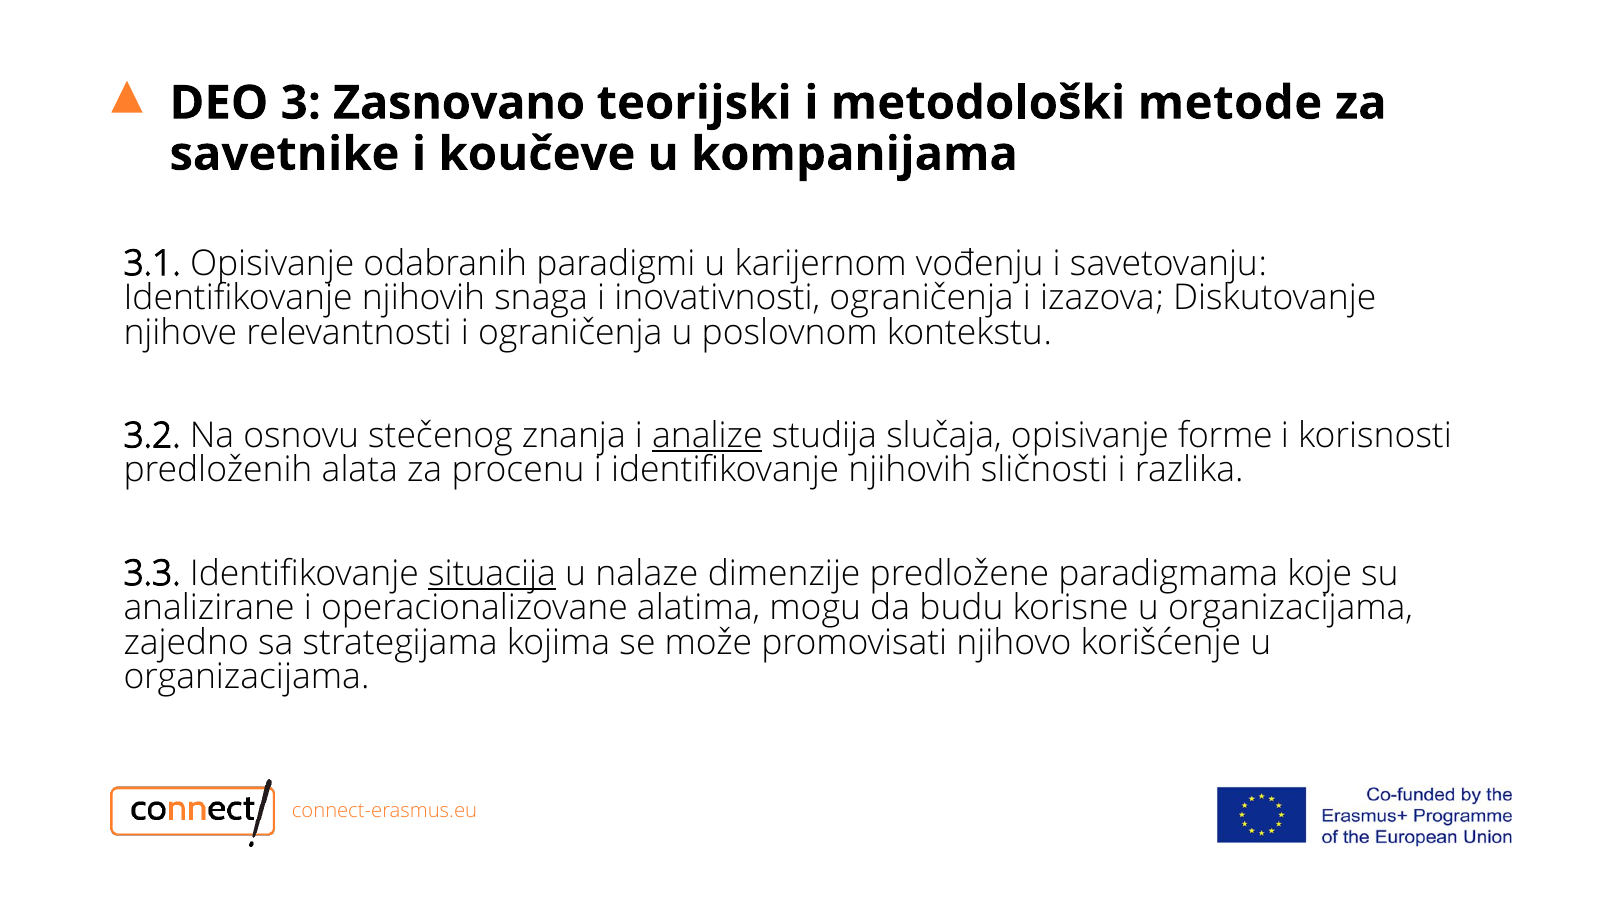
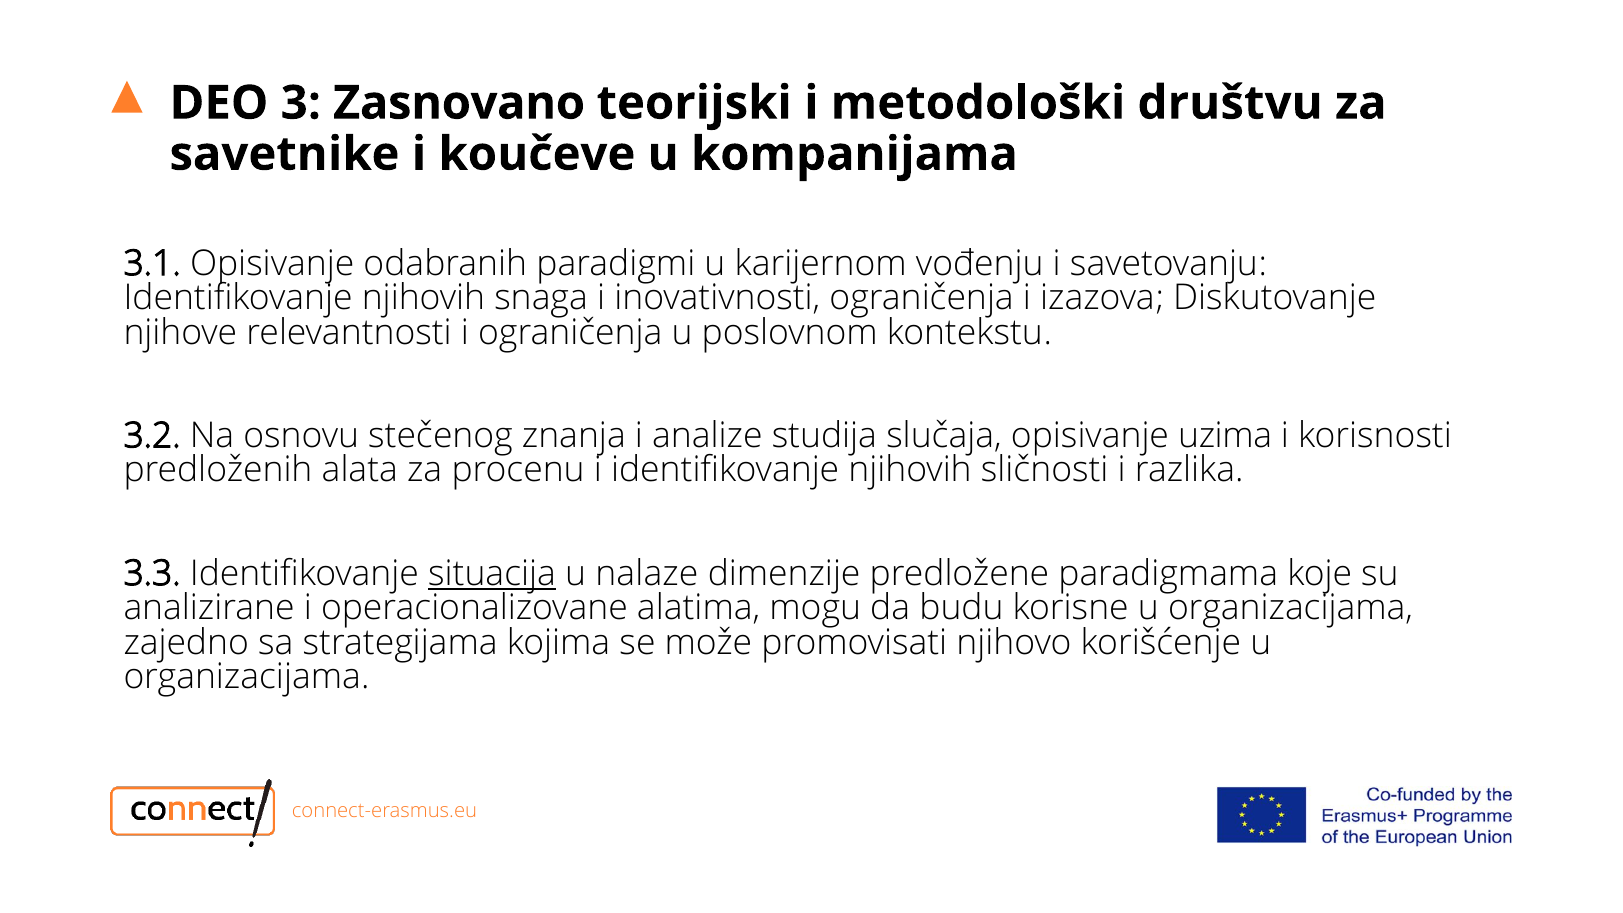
metode: metode -> društvu (1230, 103)
analize underline: present -> none (707, 436)
forme: forme -> uzima (1225, 436)
